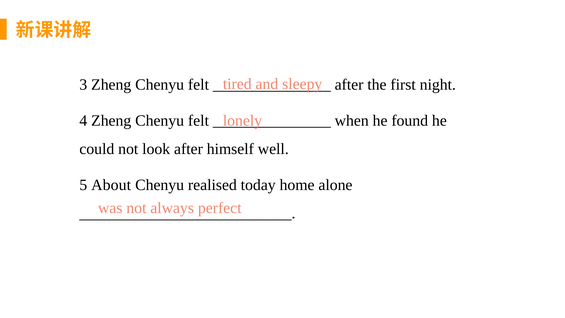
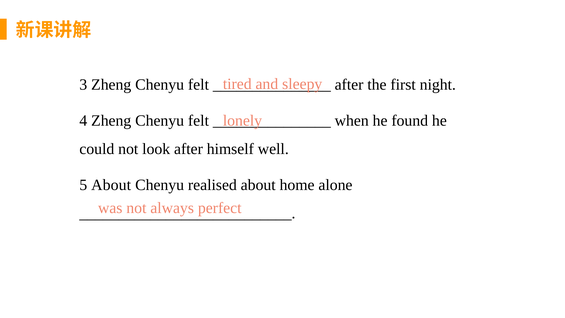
realised today: today -> about (258, 185)
